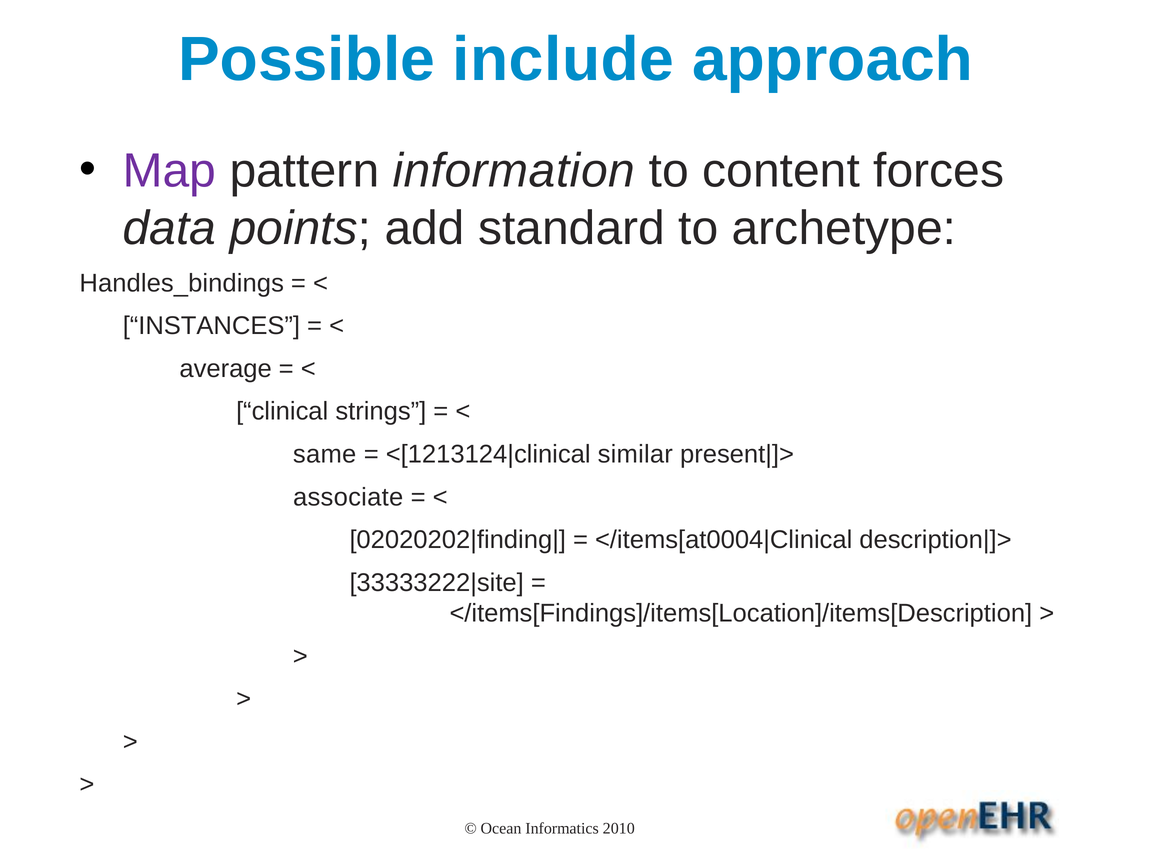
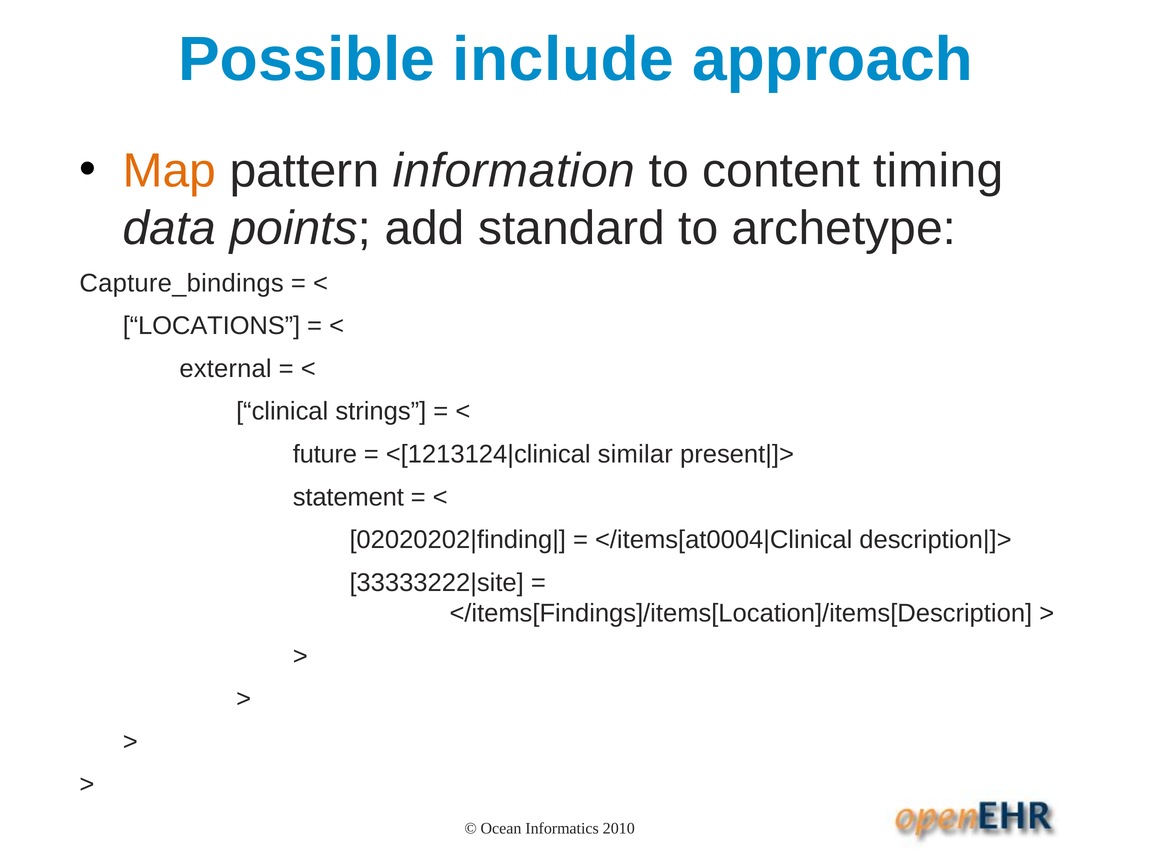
Map colour: purple -> orange (169, 171)
forces: forces -> timing (938, 171)
Handles_bindings: Handles_bindings -> Capture_bindings (182, 283)
INSTANCES: INSTANCES -> LOCATIONS (211, 326)
average: average -> external (226, 369)
same: same -> future (325, 455)
associate: associate -> statement (348, 497)
